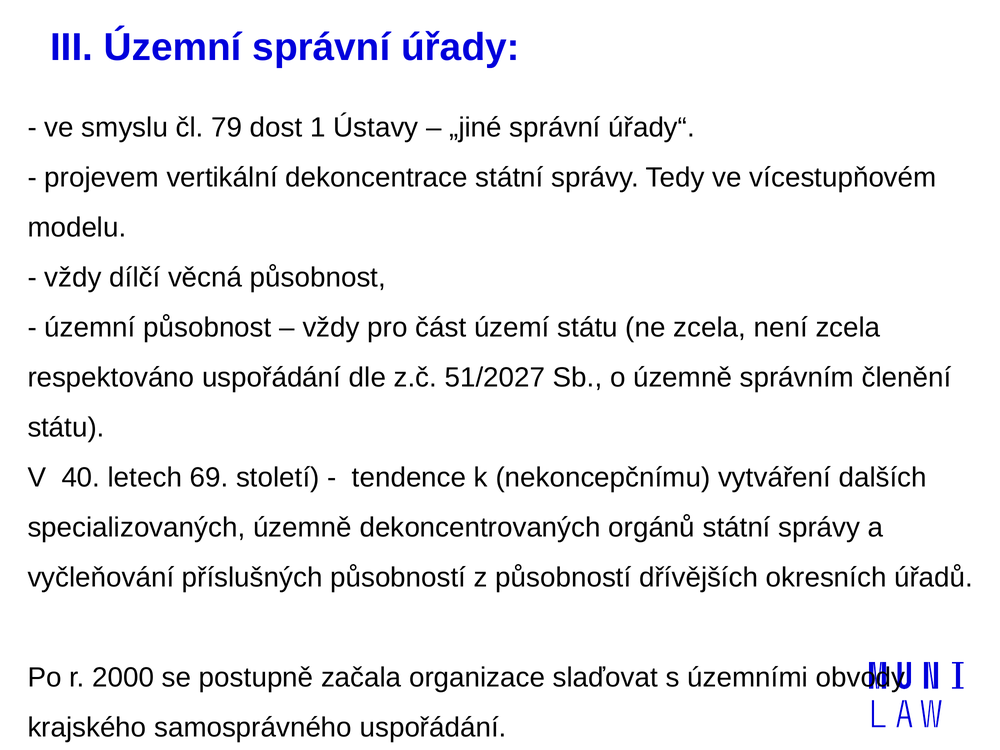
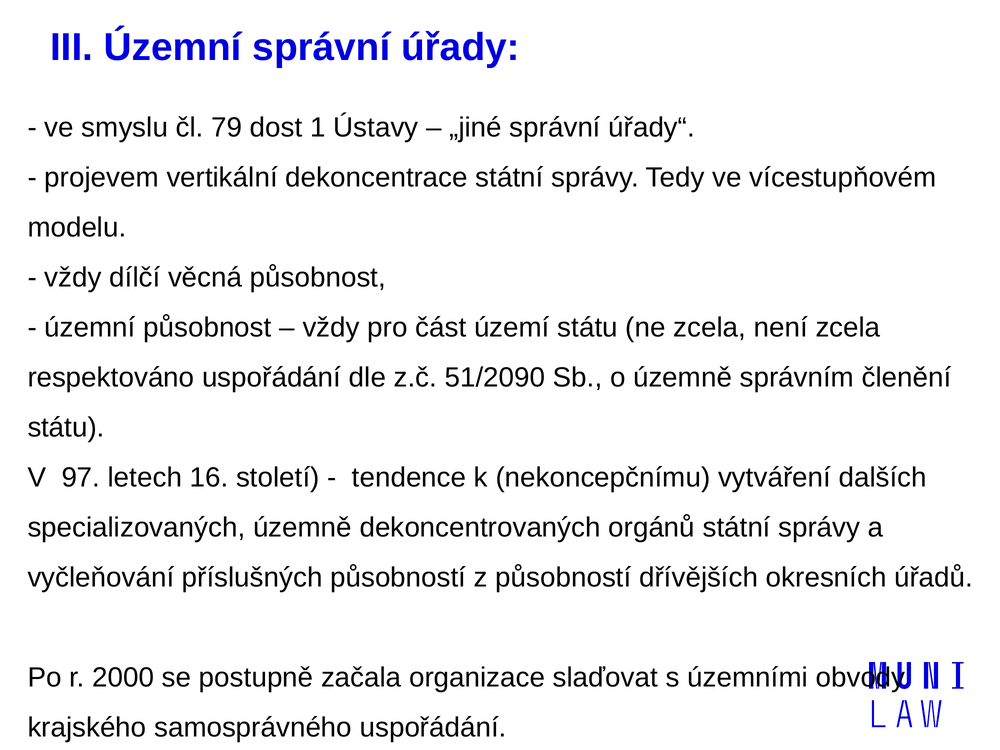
51/2027: 51/2027 -> 51/2090 (495, 377)
40: 40 -> 97 (81, 477)
69: 69 -> 16 (209, 477)
